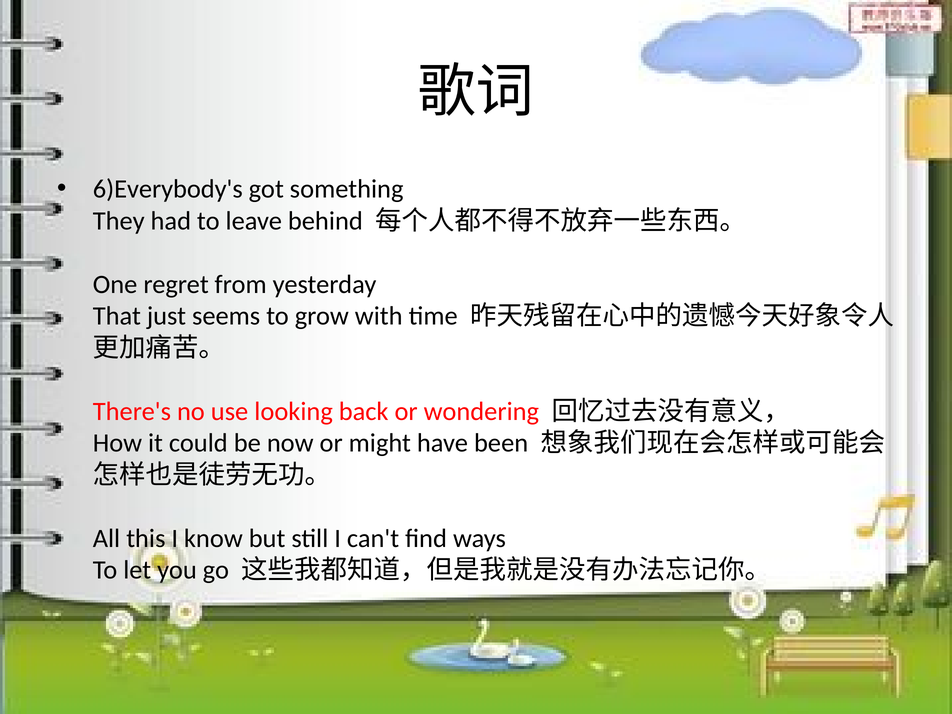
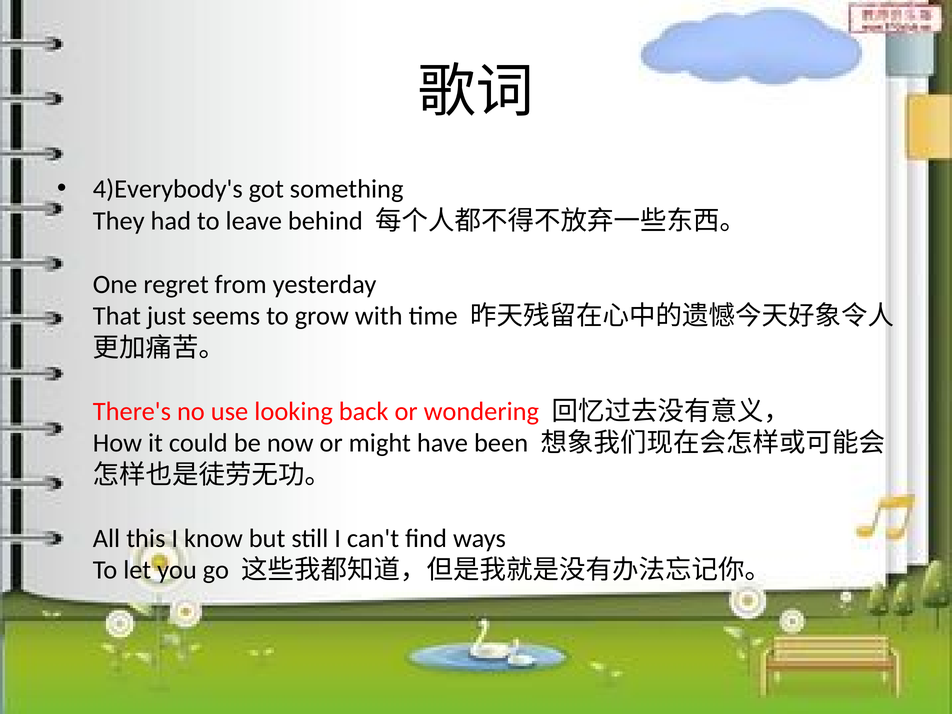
6)Everybody's: 6)Everybody's -> 4)Everybody's (168, 189)
